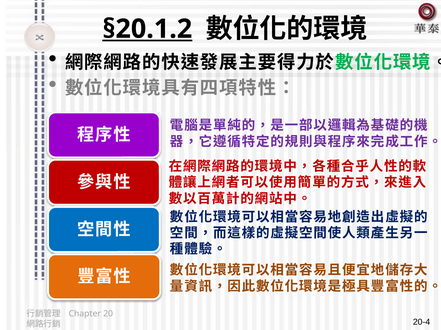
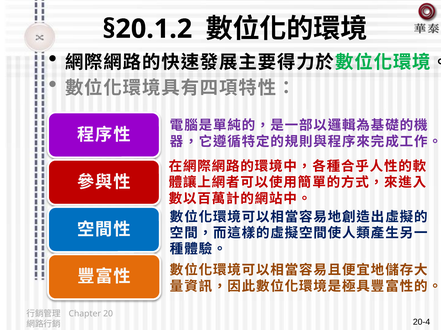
§20.1.2 underline: present -> none (147, 29)
